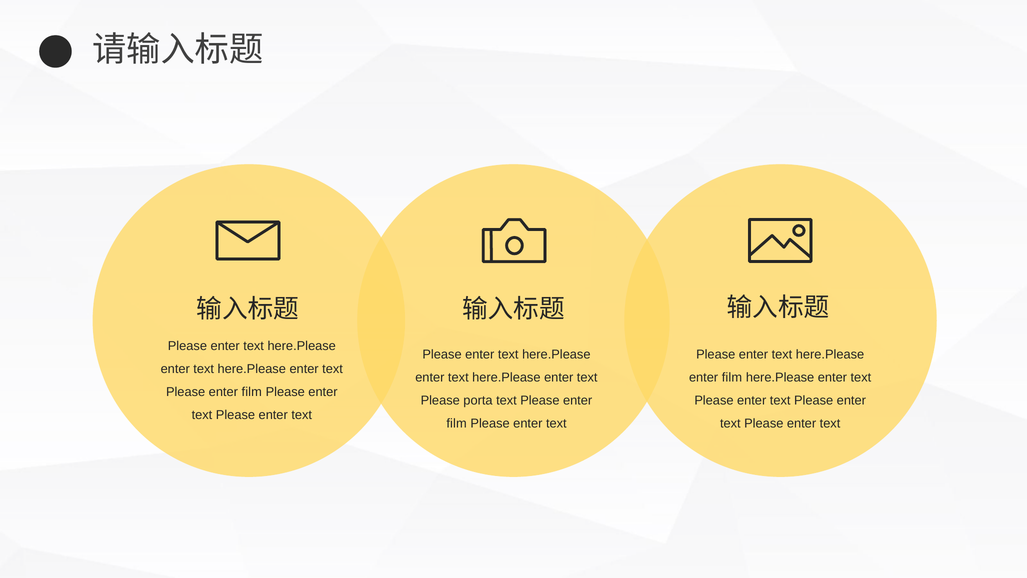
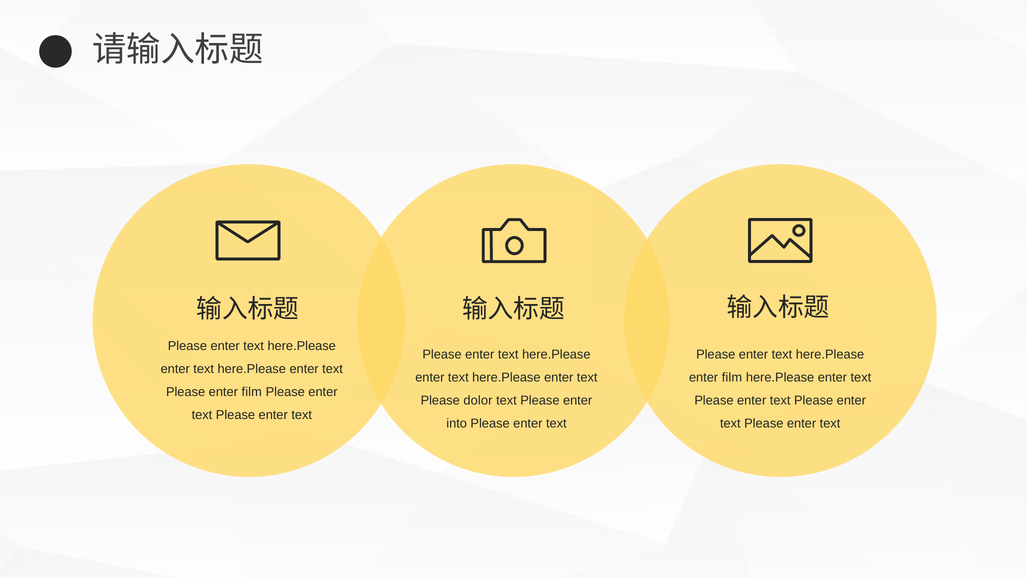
porta: porta -> dolor (478, 400)
film: film -> into (457, 423)
